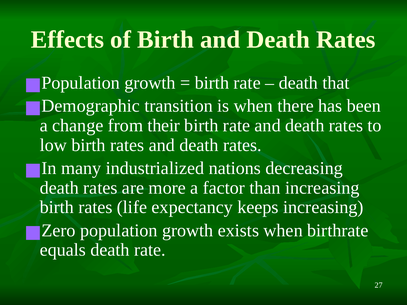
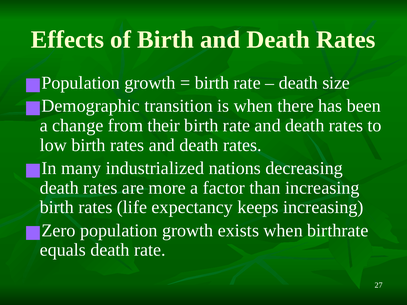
that: that -> size (336, 83)
